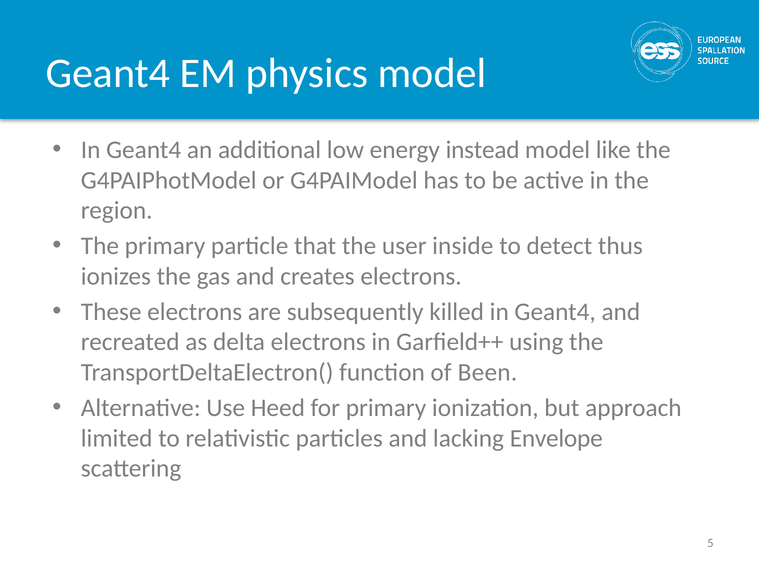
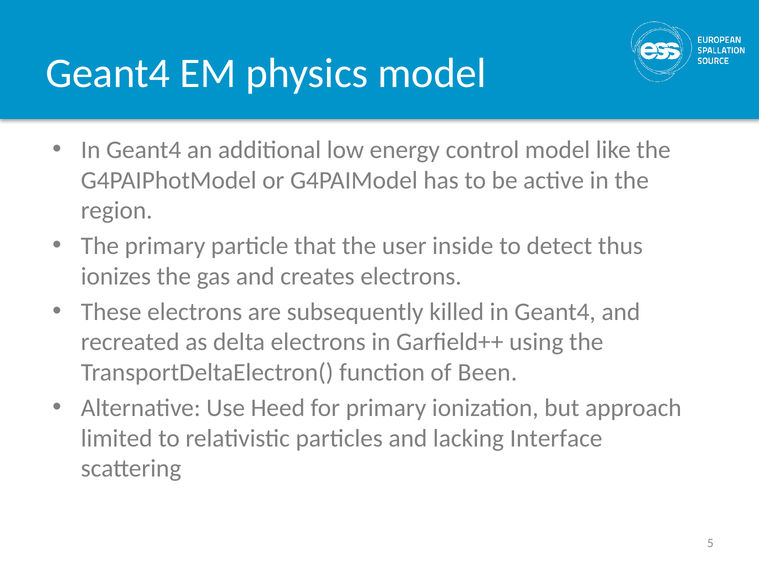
instead: instead -> control (482, 150)
Envelope: Envelope -> Interface (556, 438)
